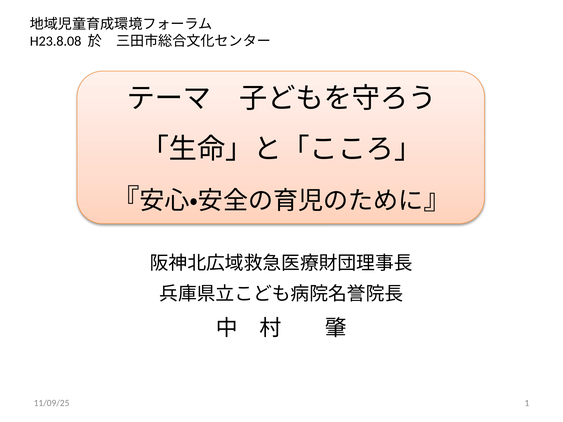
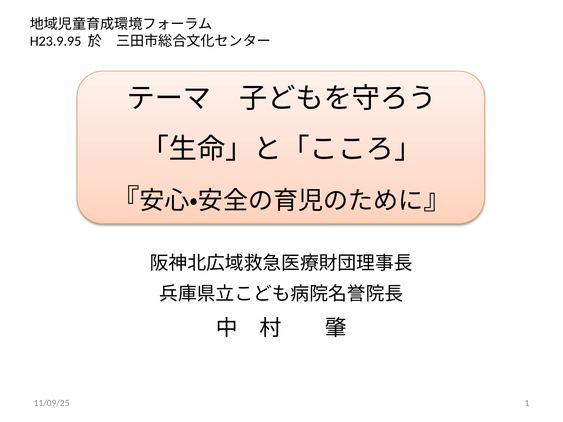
H23.8.08: H23.8.08 -> H23.9.95 (56, 41)
